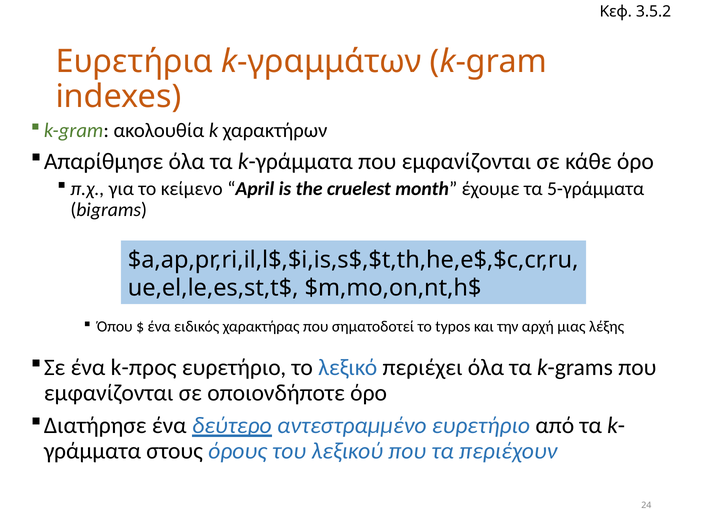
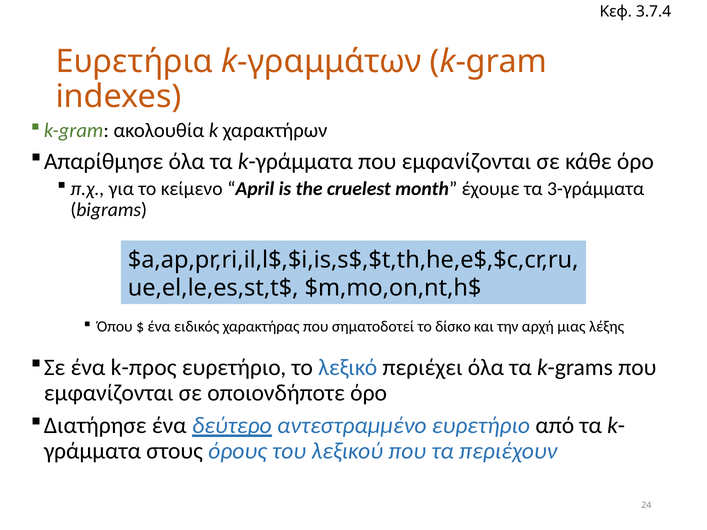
3.5.2: 3.5.2 -> 3.7.4 (654, 12)
5-γράμματα: 5-γράμματα -> 3-γράμματα (596, 189)
typos: typos -> δίσκο (453, 327)
